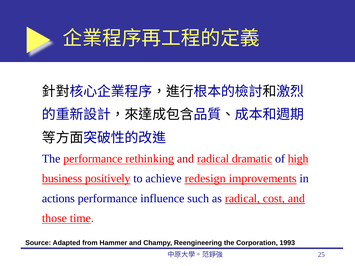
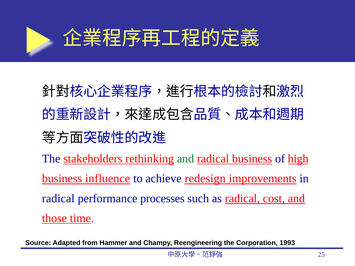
The performance: performance -> stakeholders (93, 159)
and colour: red -> green (185, 159)
radical dramatic: dramatic -> business (252, 159)
positively: positively -> influence (108, 179)
actions: actions -> radical (58, 199)
influence: influence -> processes (162, 199)
